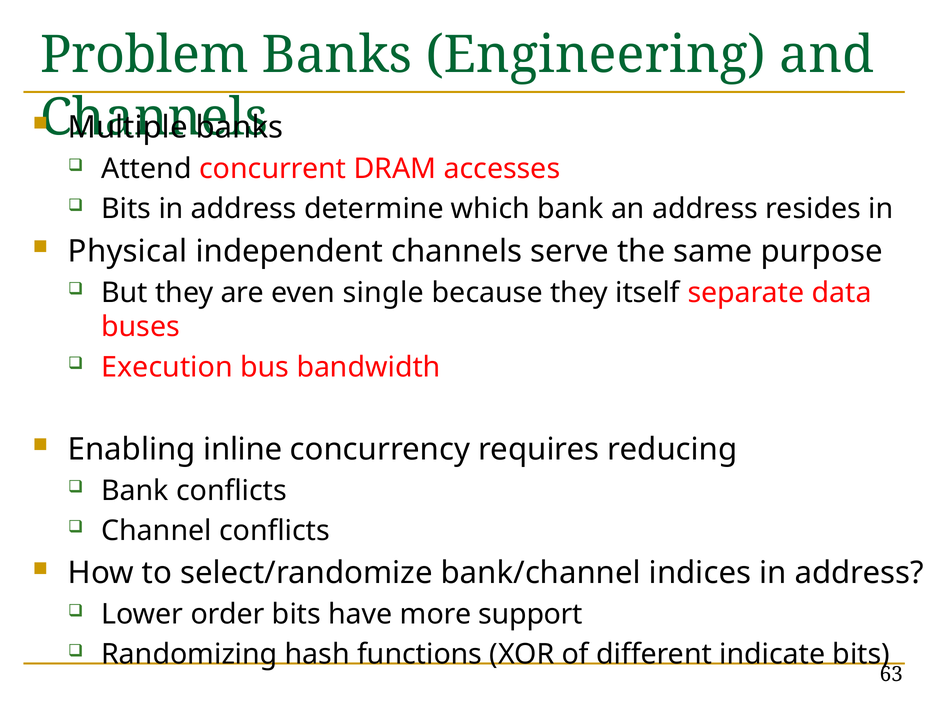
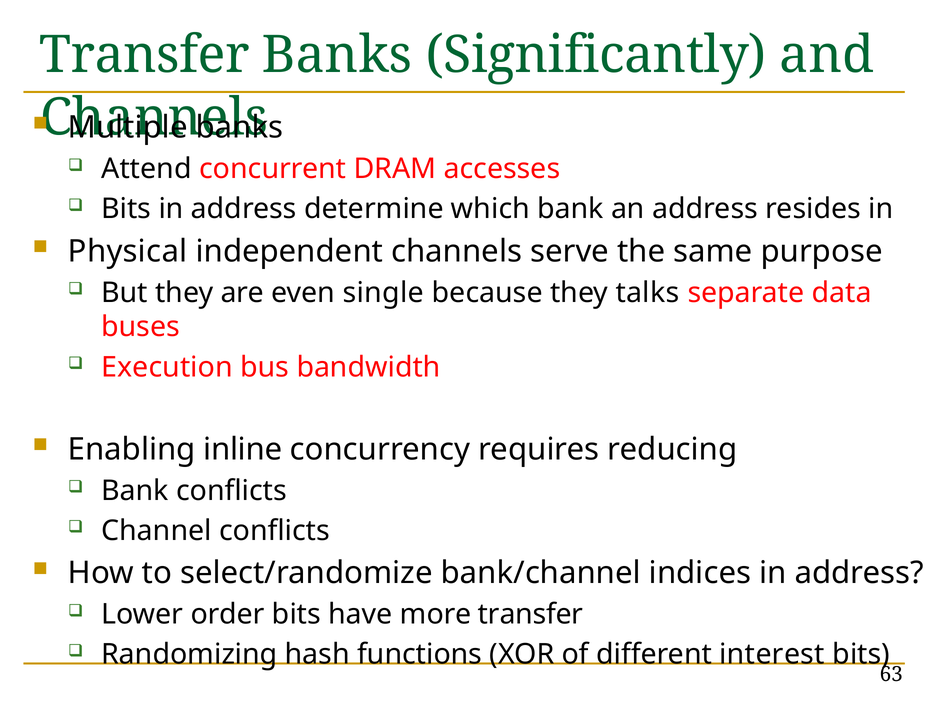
Problem: Problem -> Transfer (144, 55)
Engineering: Engineering -> Significantly (596, 55)
itself: itself -> talks (647, 293)
more support: support -> transfer (531, 614)
indicate: indicate -> interest (772, 654)
